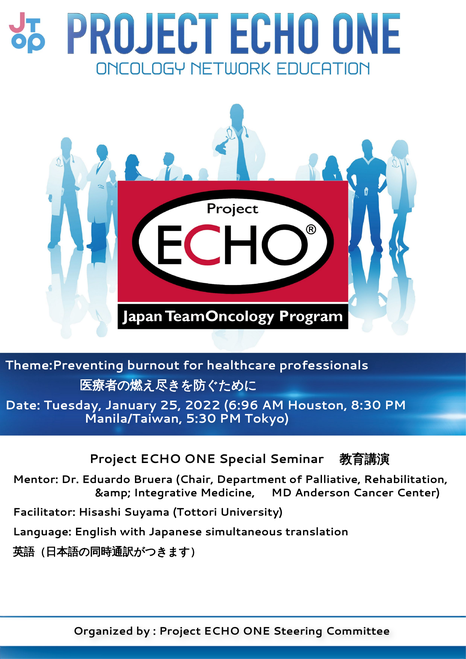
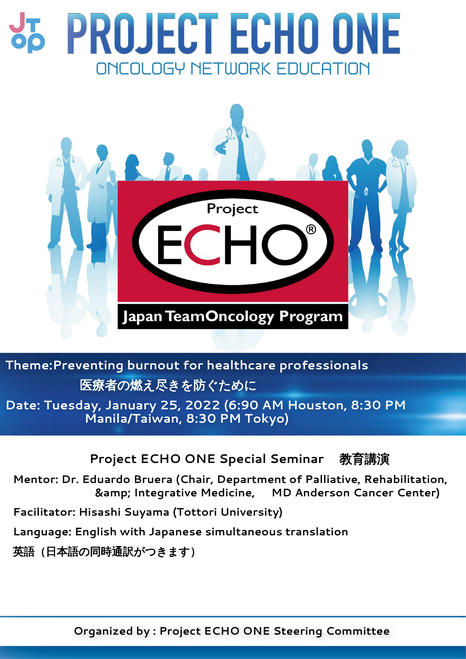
6:96: 6:96 -> 6:90 (241, 405)
Manila/Taiwan 5:30: 5:30 -> 8:30 (201, 419)
